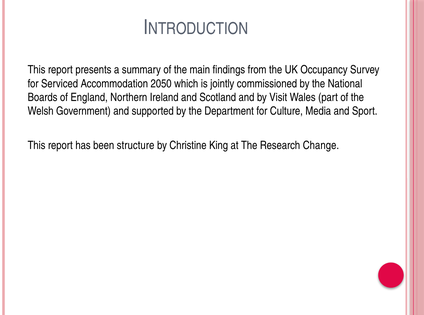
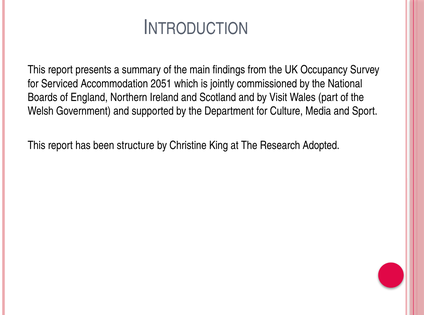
2050: 2050 -> 2051 (161, 84)
Change: Change -> Adopted (321, 146)
